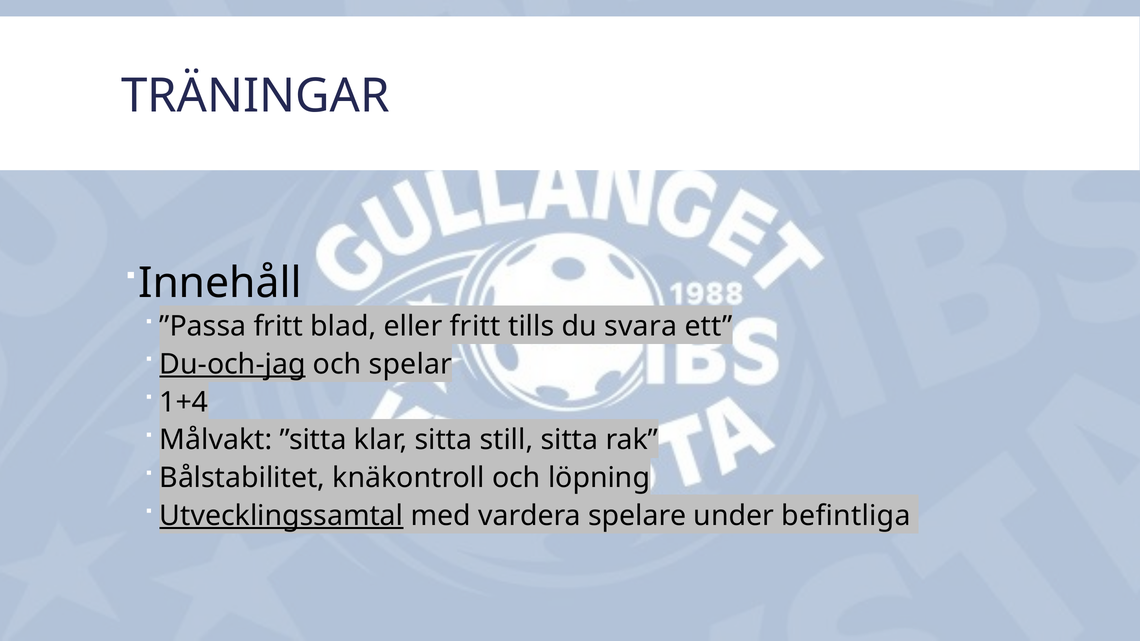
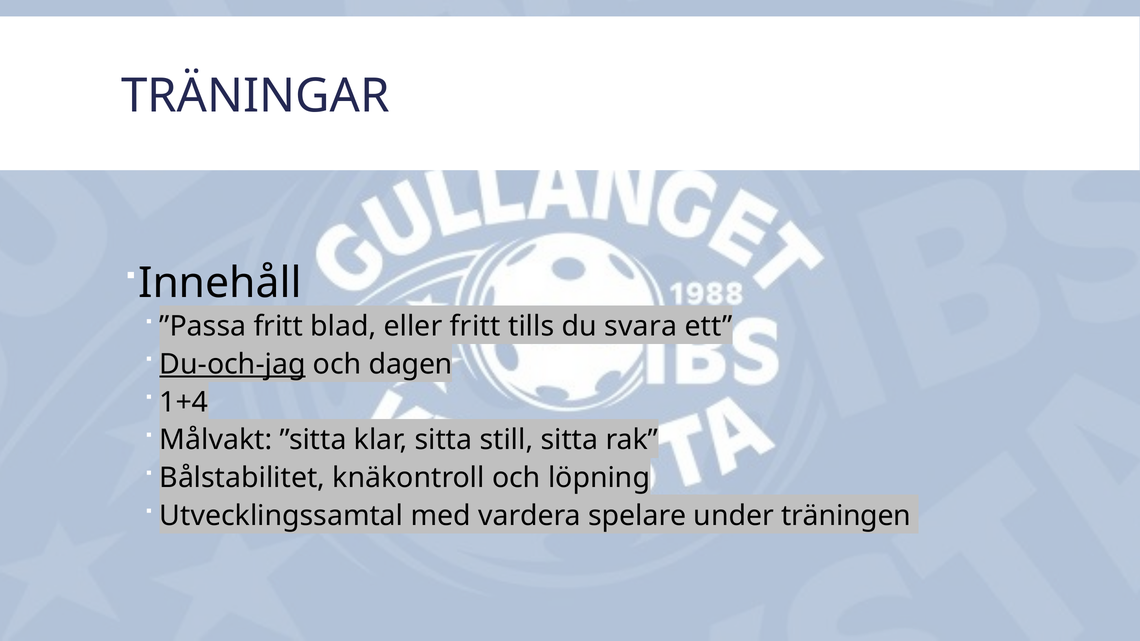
spelar: spelar -> dagen (411, 364)
Utvecklingssamtal underline: present -> none (281, 516)
befintliga: befintliga -> träningen (846, 516)
